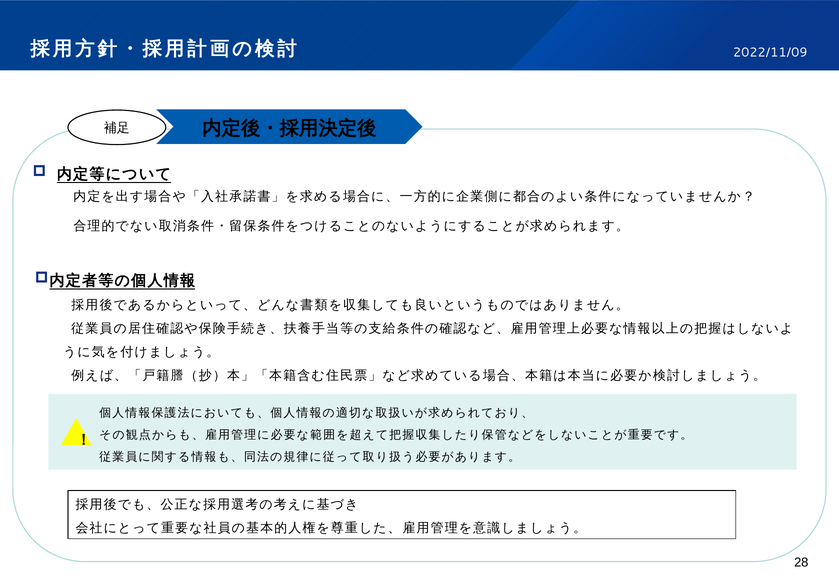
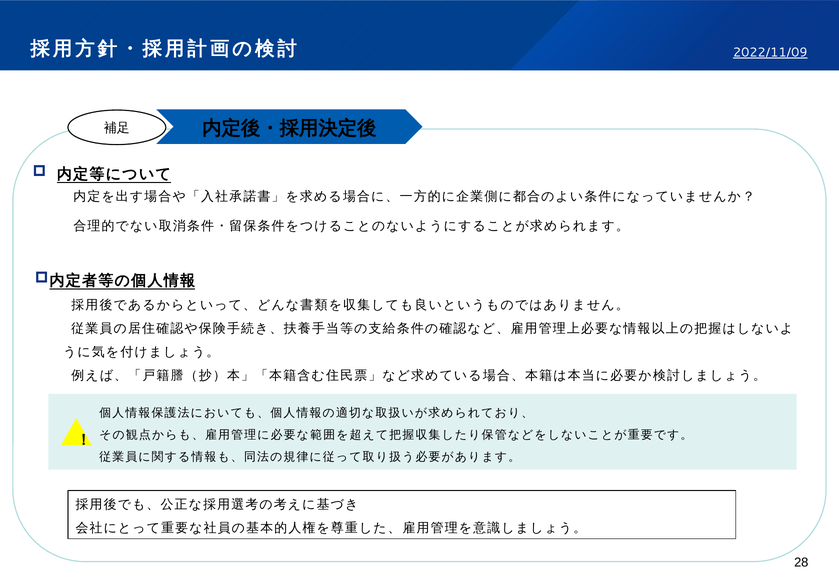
2022/11/09 underline: none -> present (770, 52)
